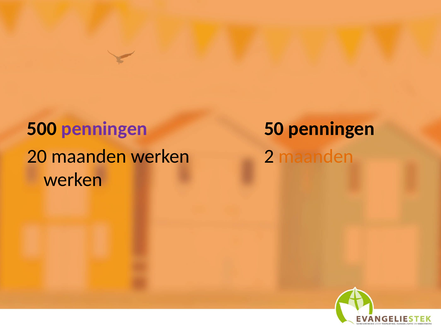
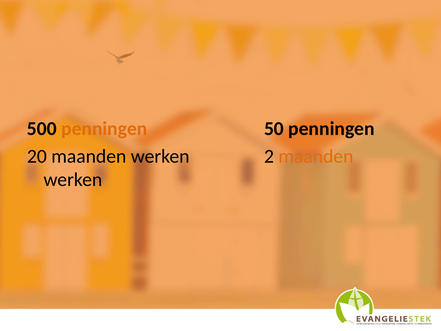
penningen colour: purple -> orange (104, 129)
